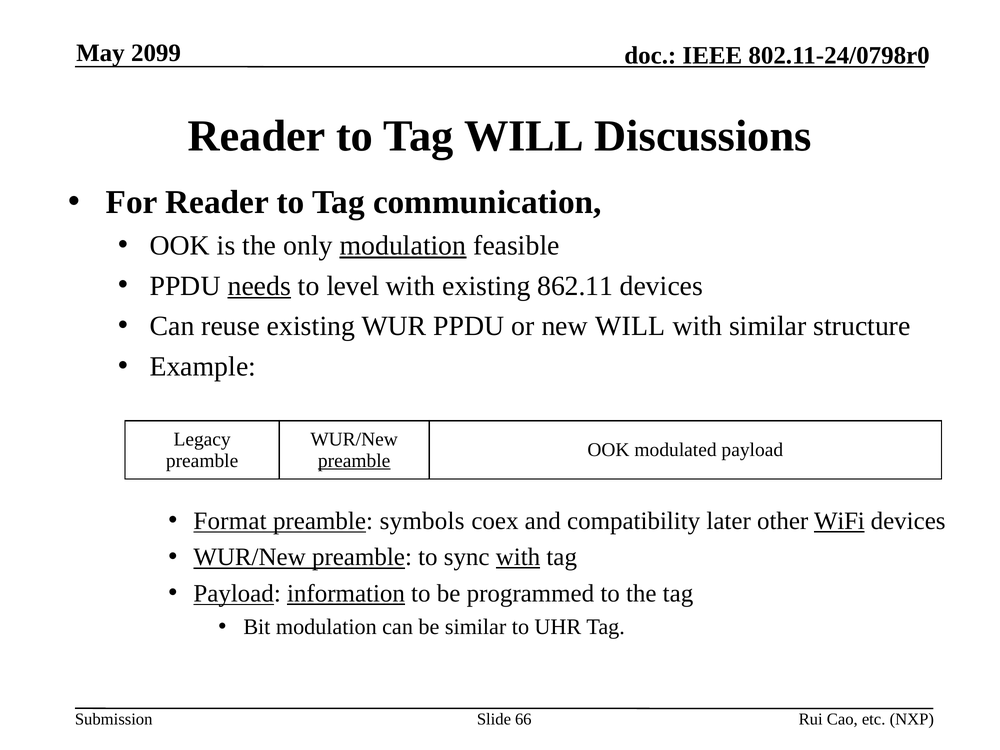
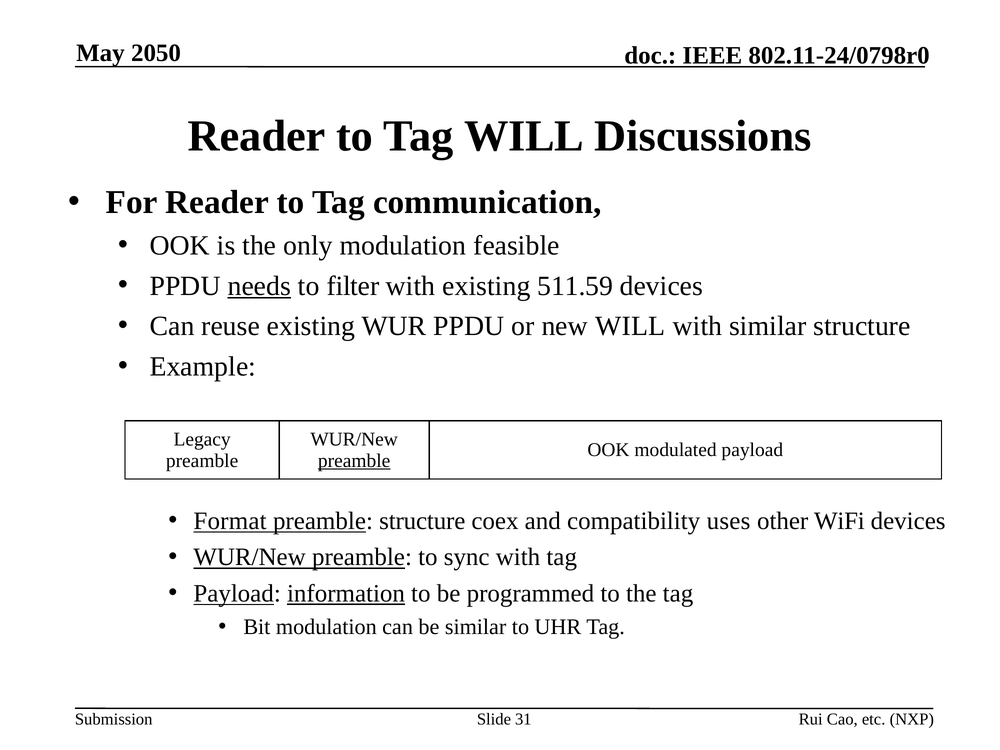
2099: 2099 -> 2050 (156, 53)
modulation underline: present -> none (403, 246)
level: level -> filter (353, 286)
862.11: 862.11 -> 511.59 (575, 286)
preamble symbols: symbols -> structure (422, 521)
later: later -> uses (729, 521)
WiFi underline: present -> none (839, 521)
with underline: present -> none (518, 557)
66: 66 -> 31 (523, 719)
